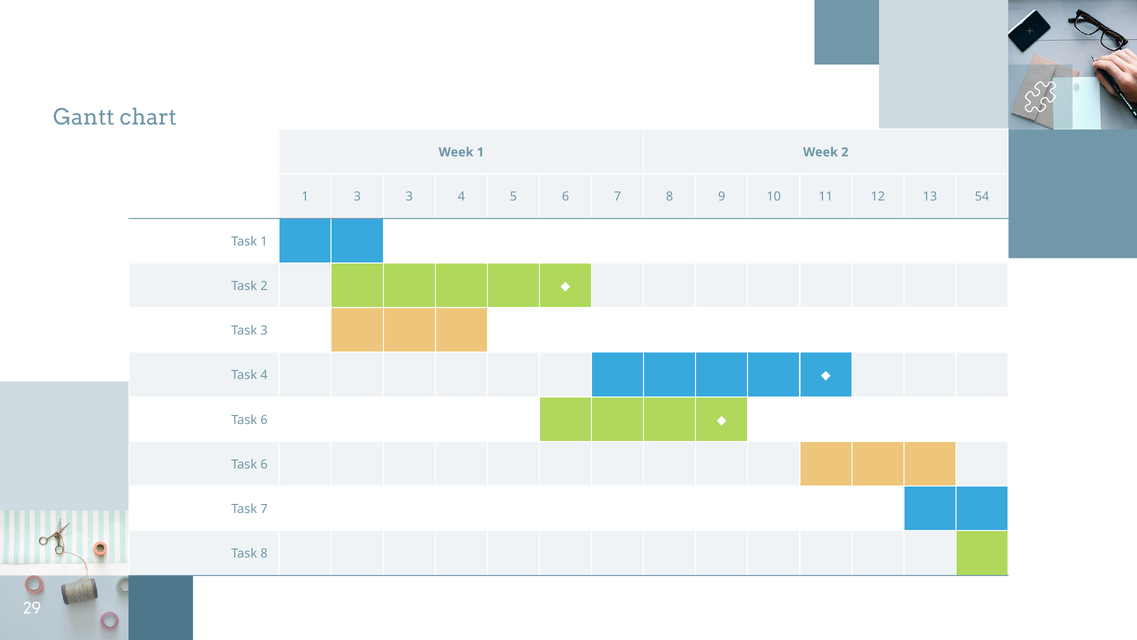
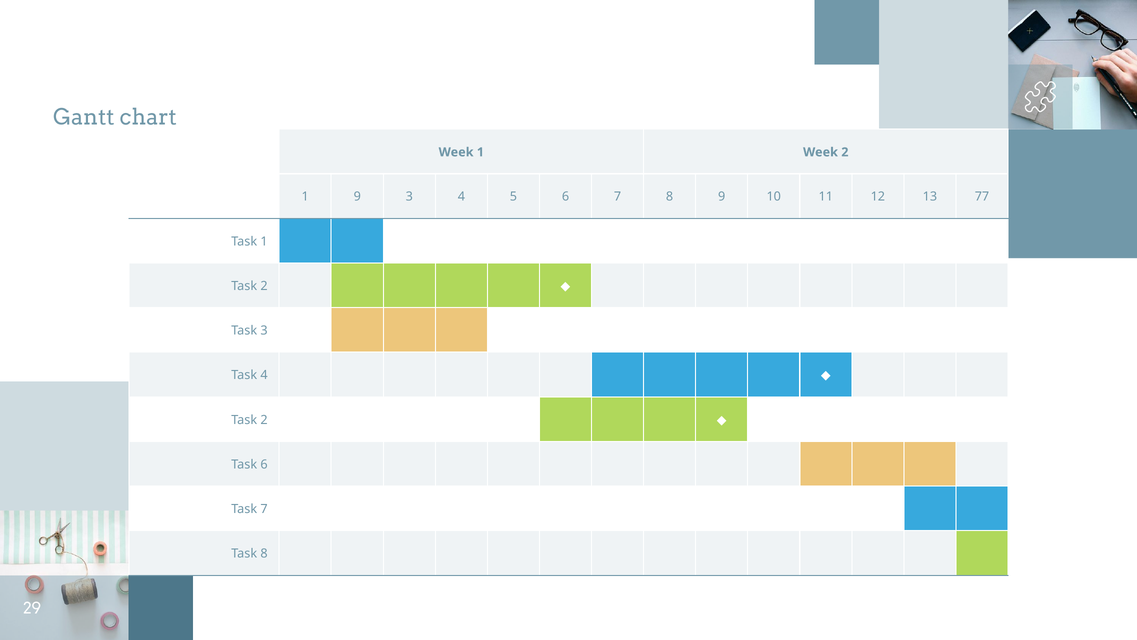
1 3: 3 -> 9 (357, 197)
54: 54 -> 77 (982, 197)
6: 6 -> 2 (264, 420)
